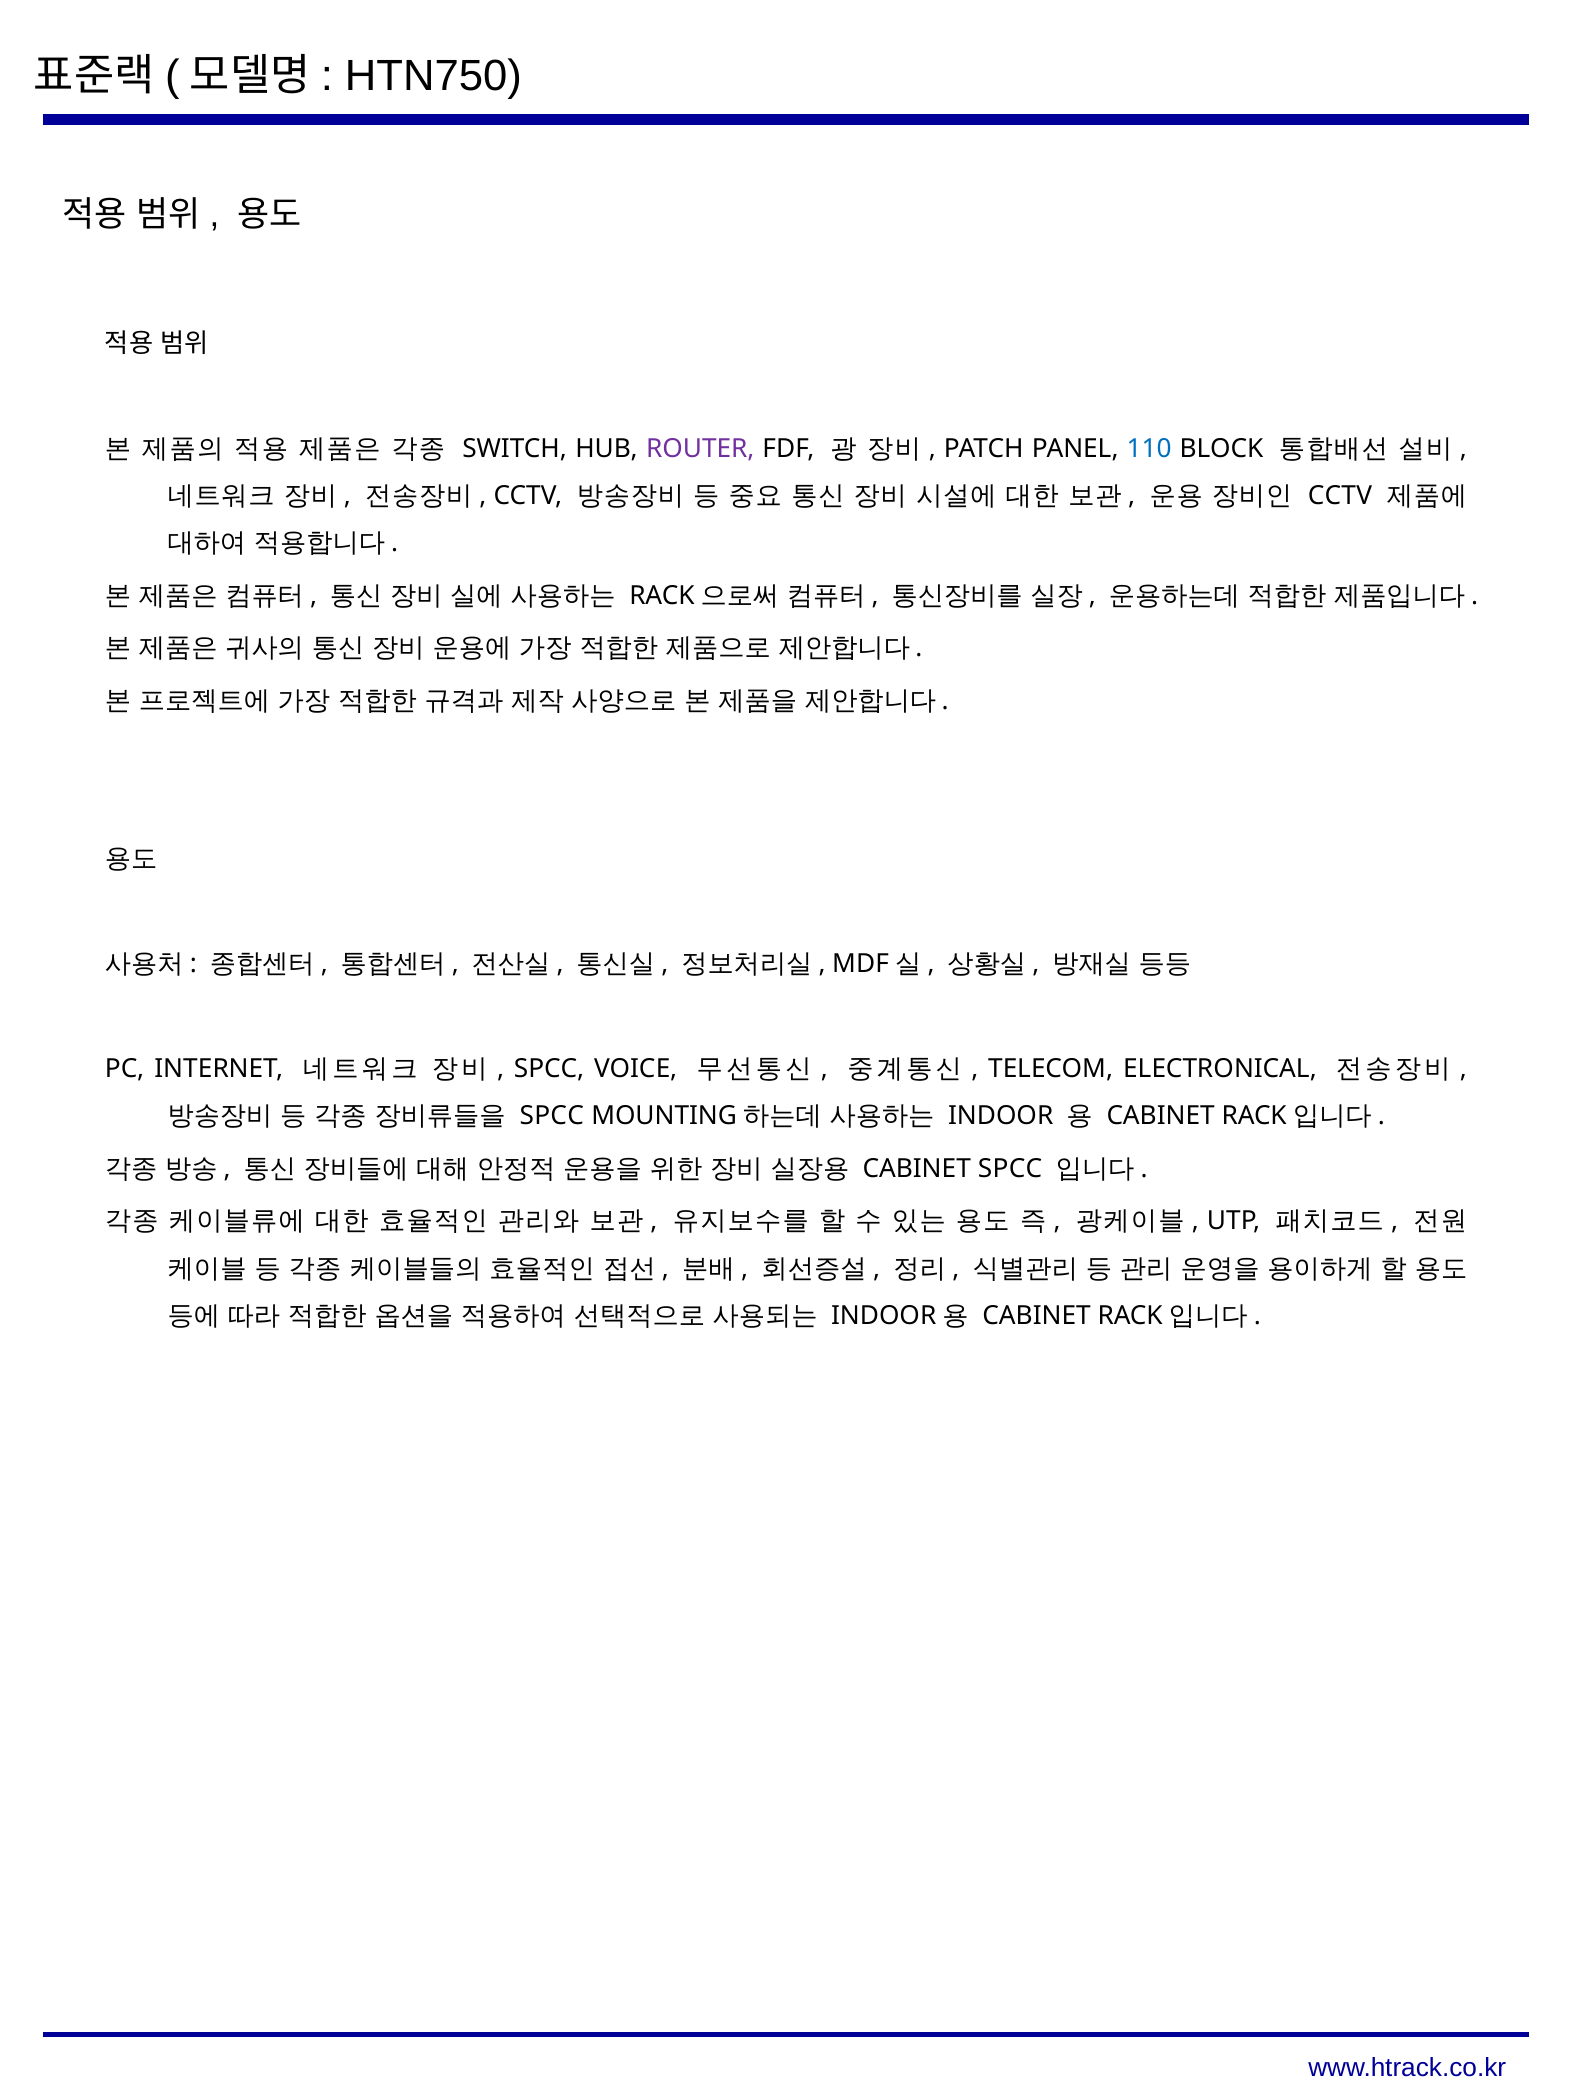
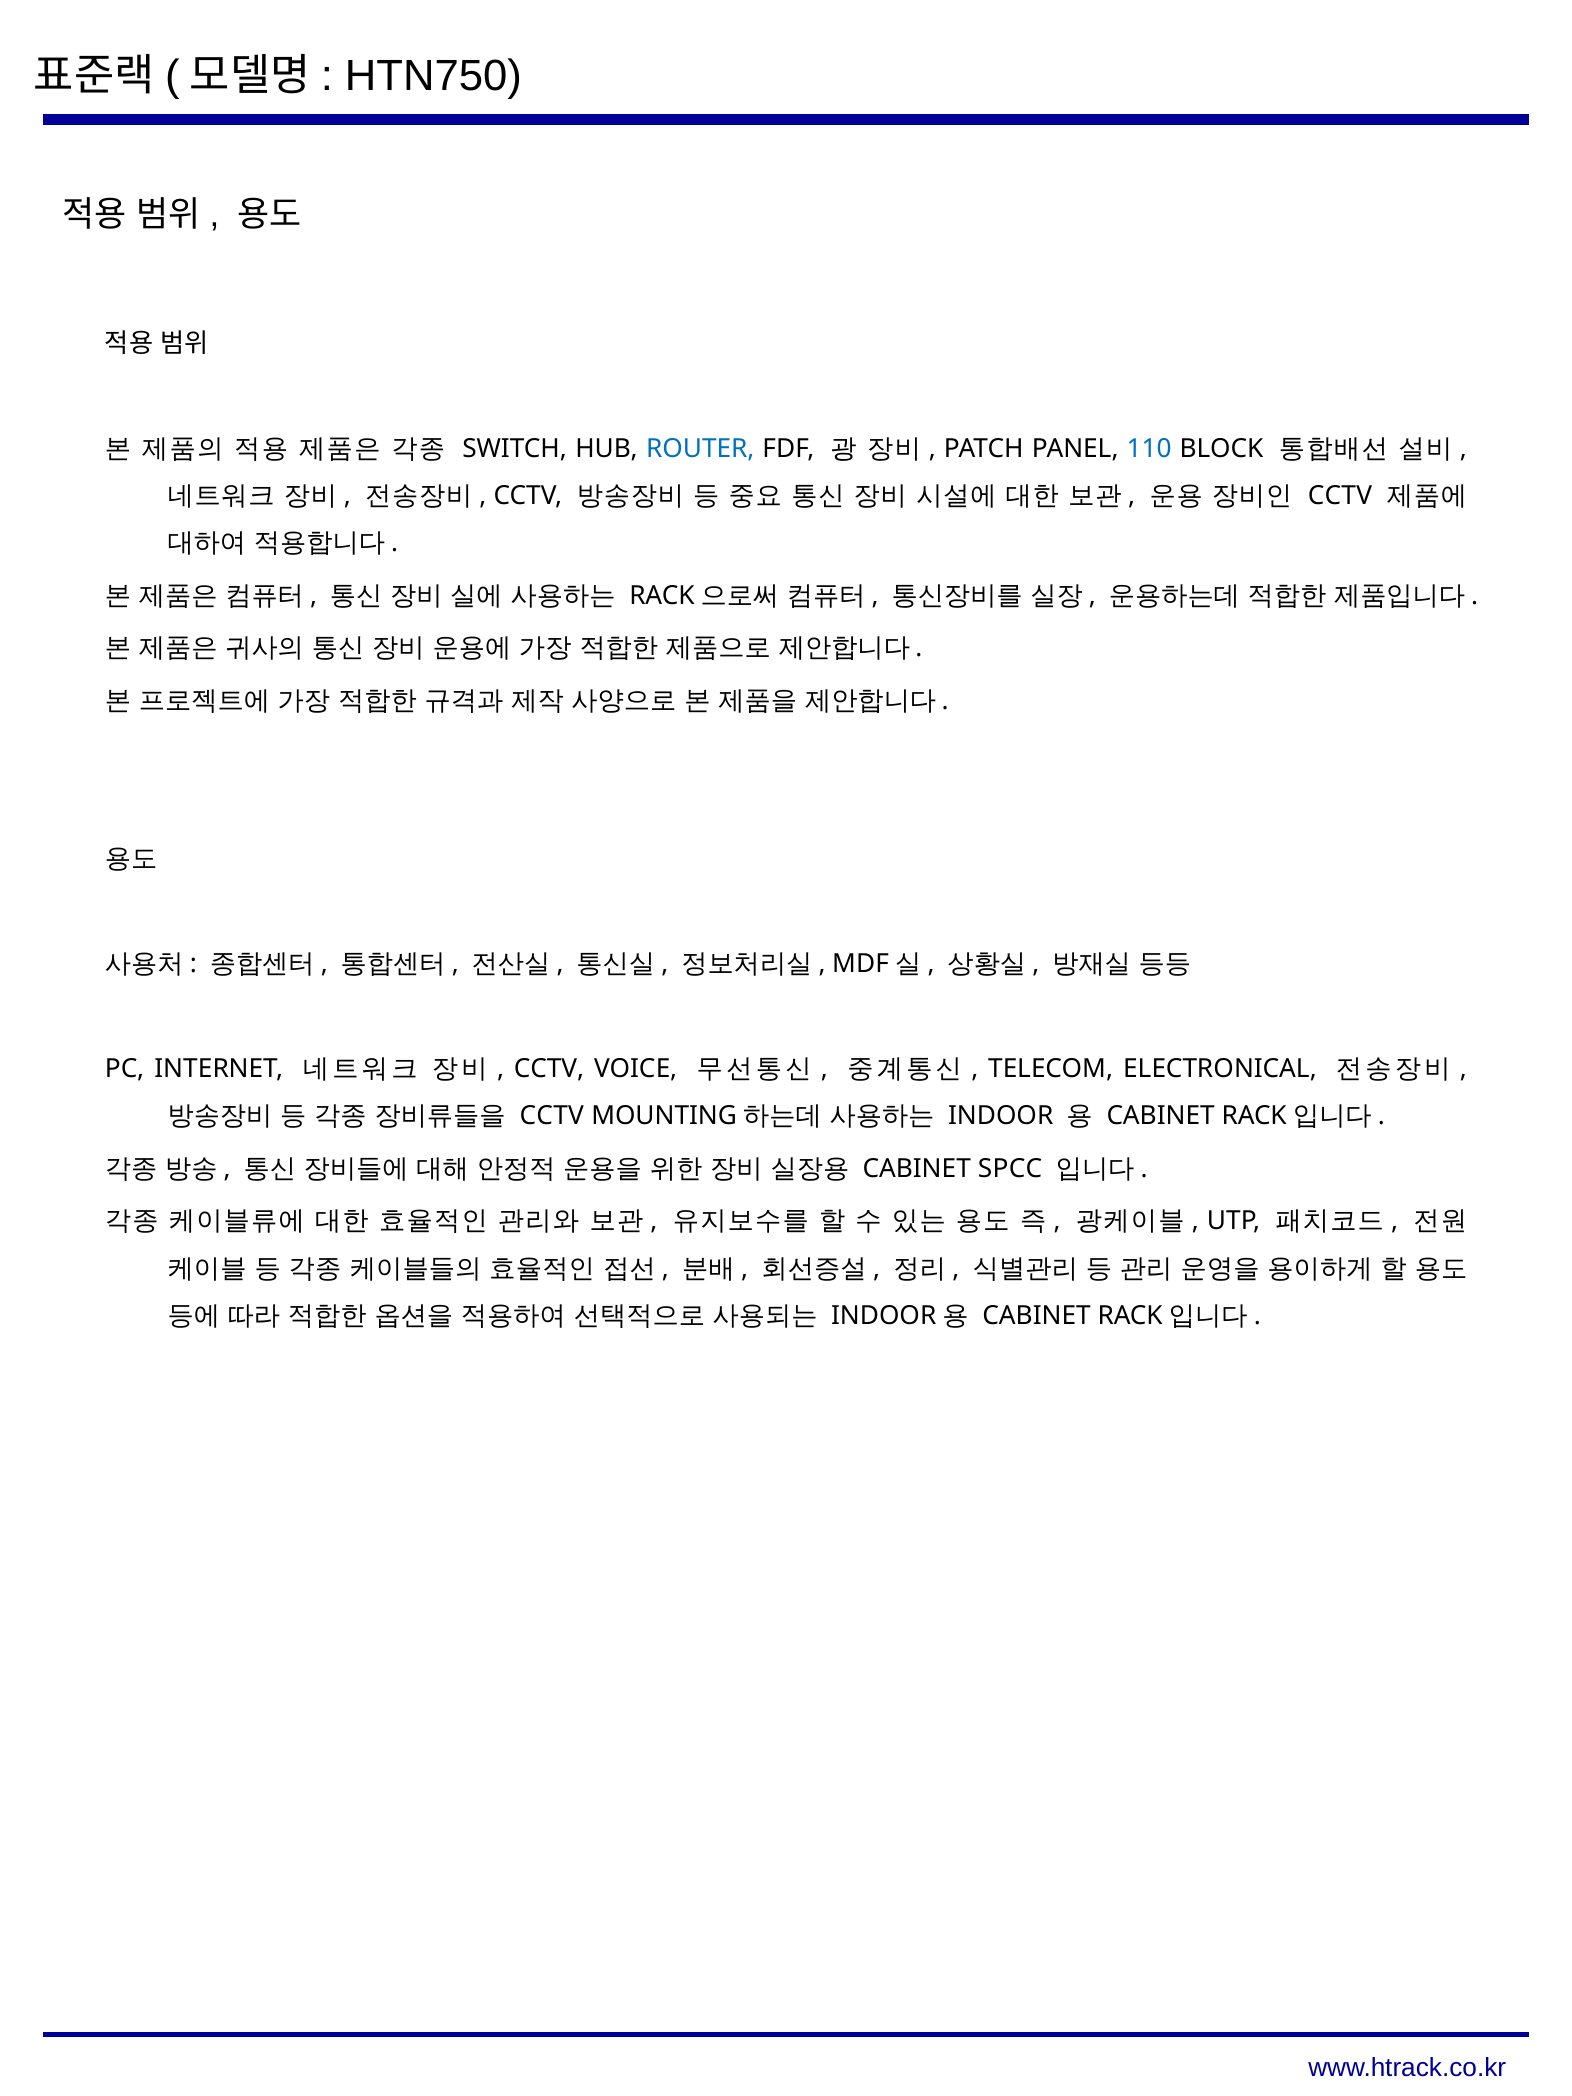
ROUTER colour: purple -> blue (700, 449)
SPCC: SPCC -> CCTV (549, 1069)
SPCC: SPCC -> CCTV (552, 1116)
